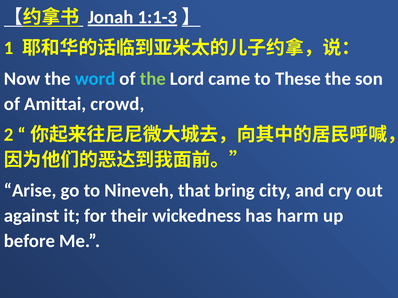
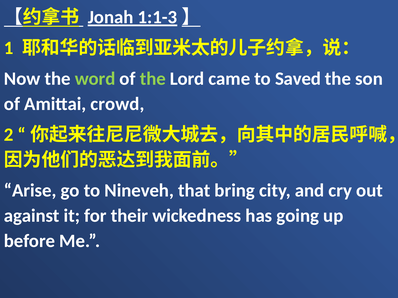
word colour: light blue -> light green (95, 79)
These: These -> Saved (298, 79)
harm: harm -> going (298, 216)
